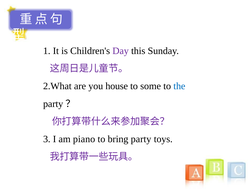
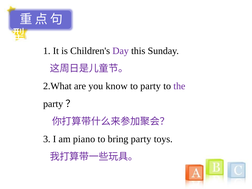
house: house -> know (117, 86)
to some: some -> party (151, 86)
the colour: blue -> purple (179, 86)
